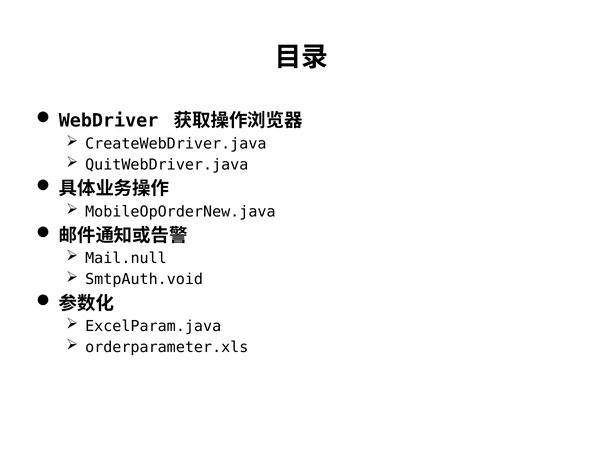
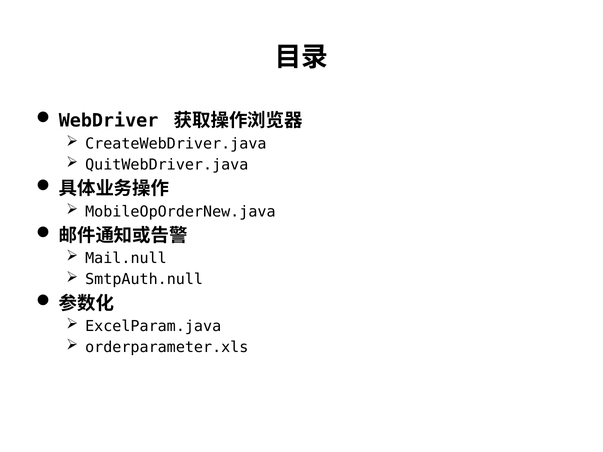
SmtpAuth.void: SmtpAuth.void -> SmtpAuth.null (144, 280)
